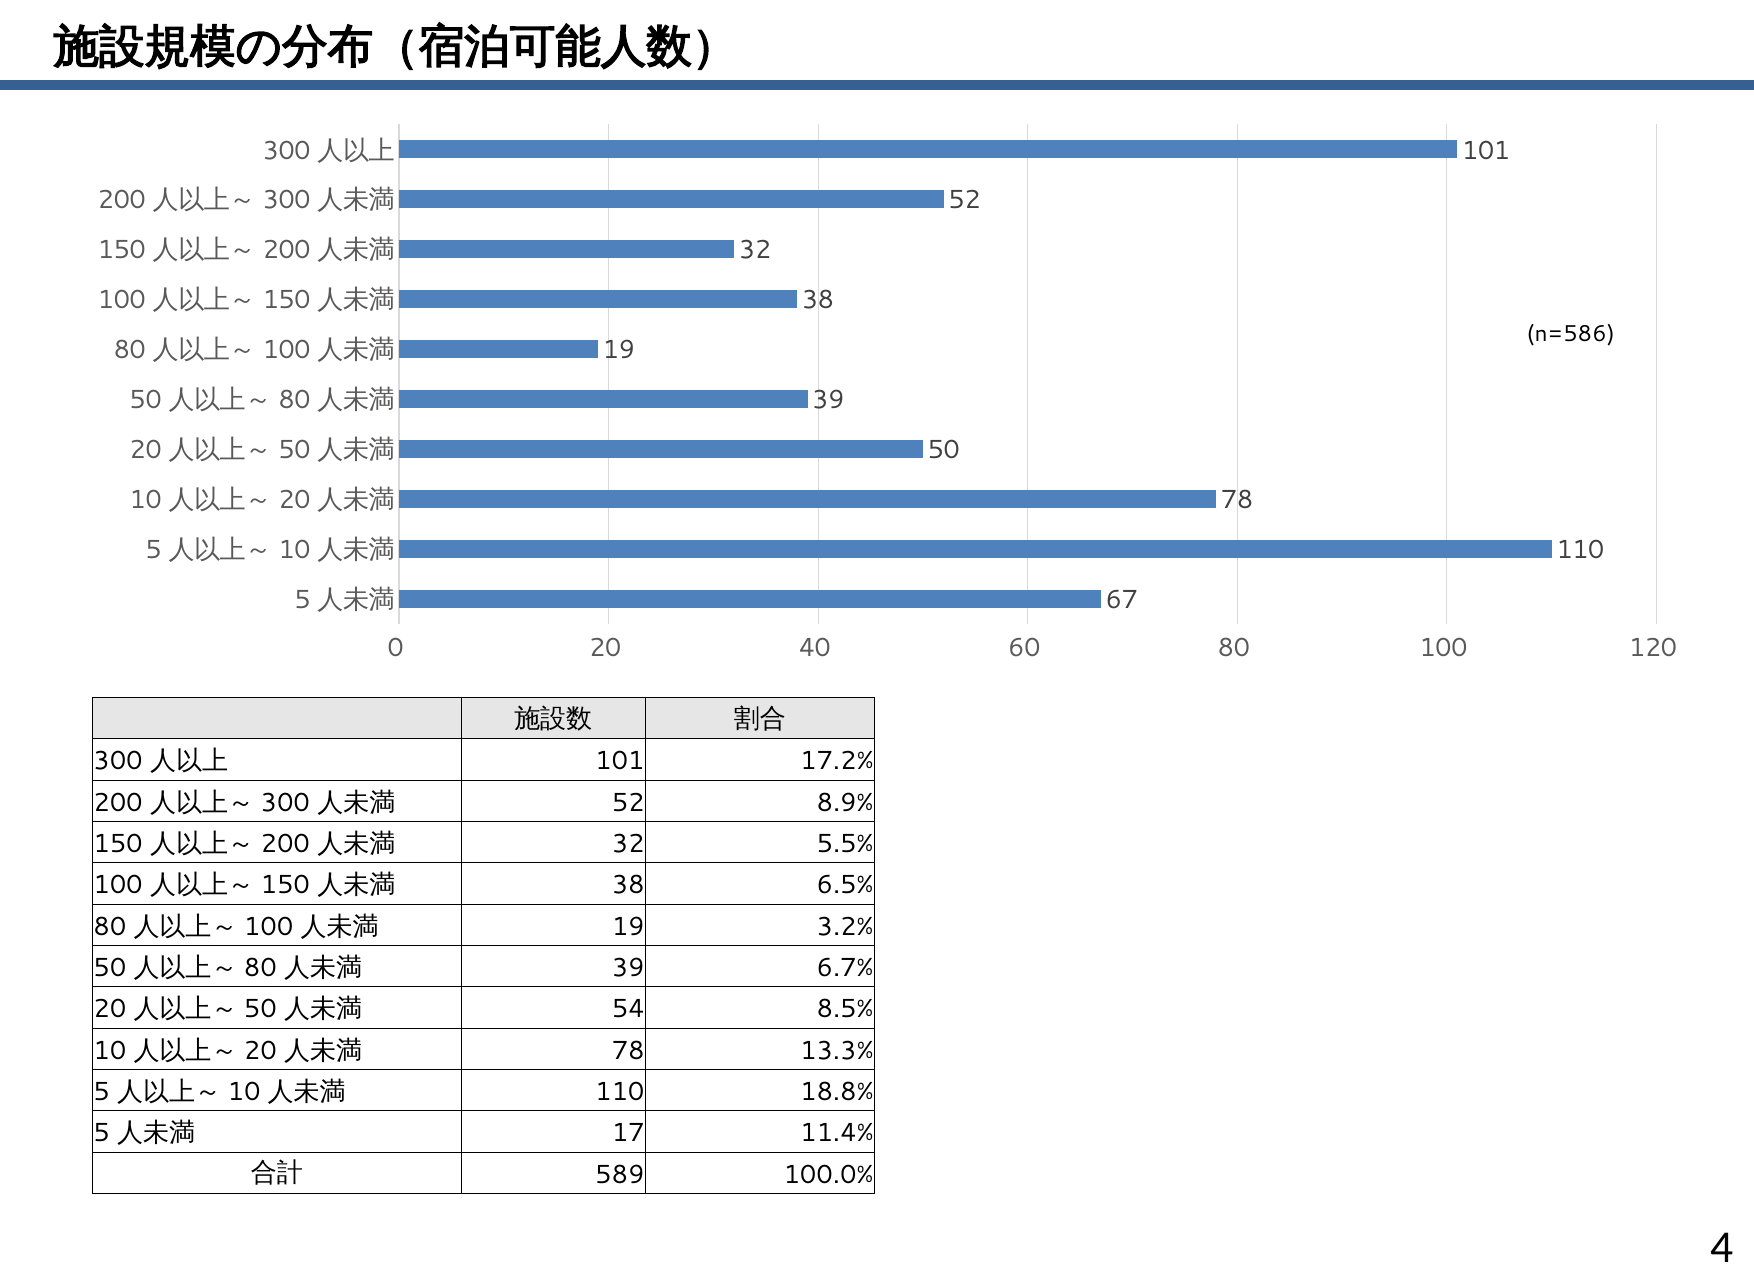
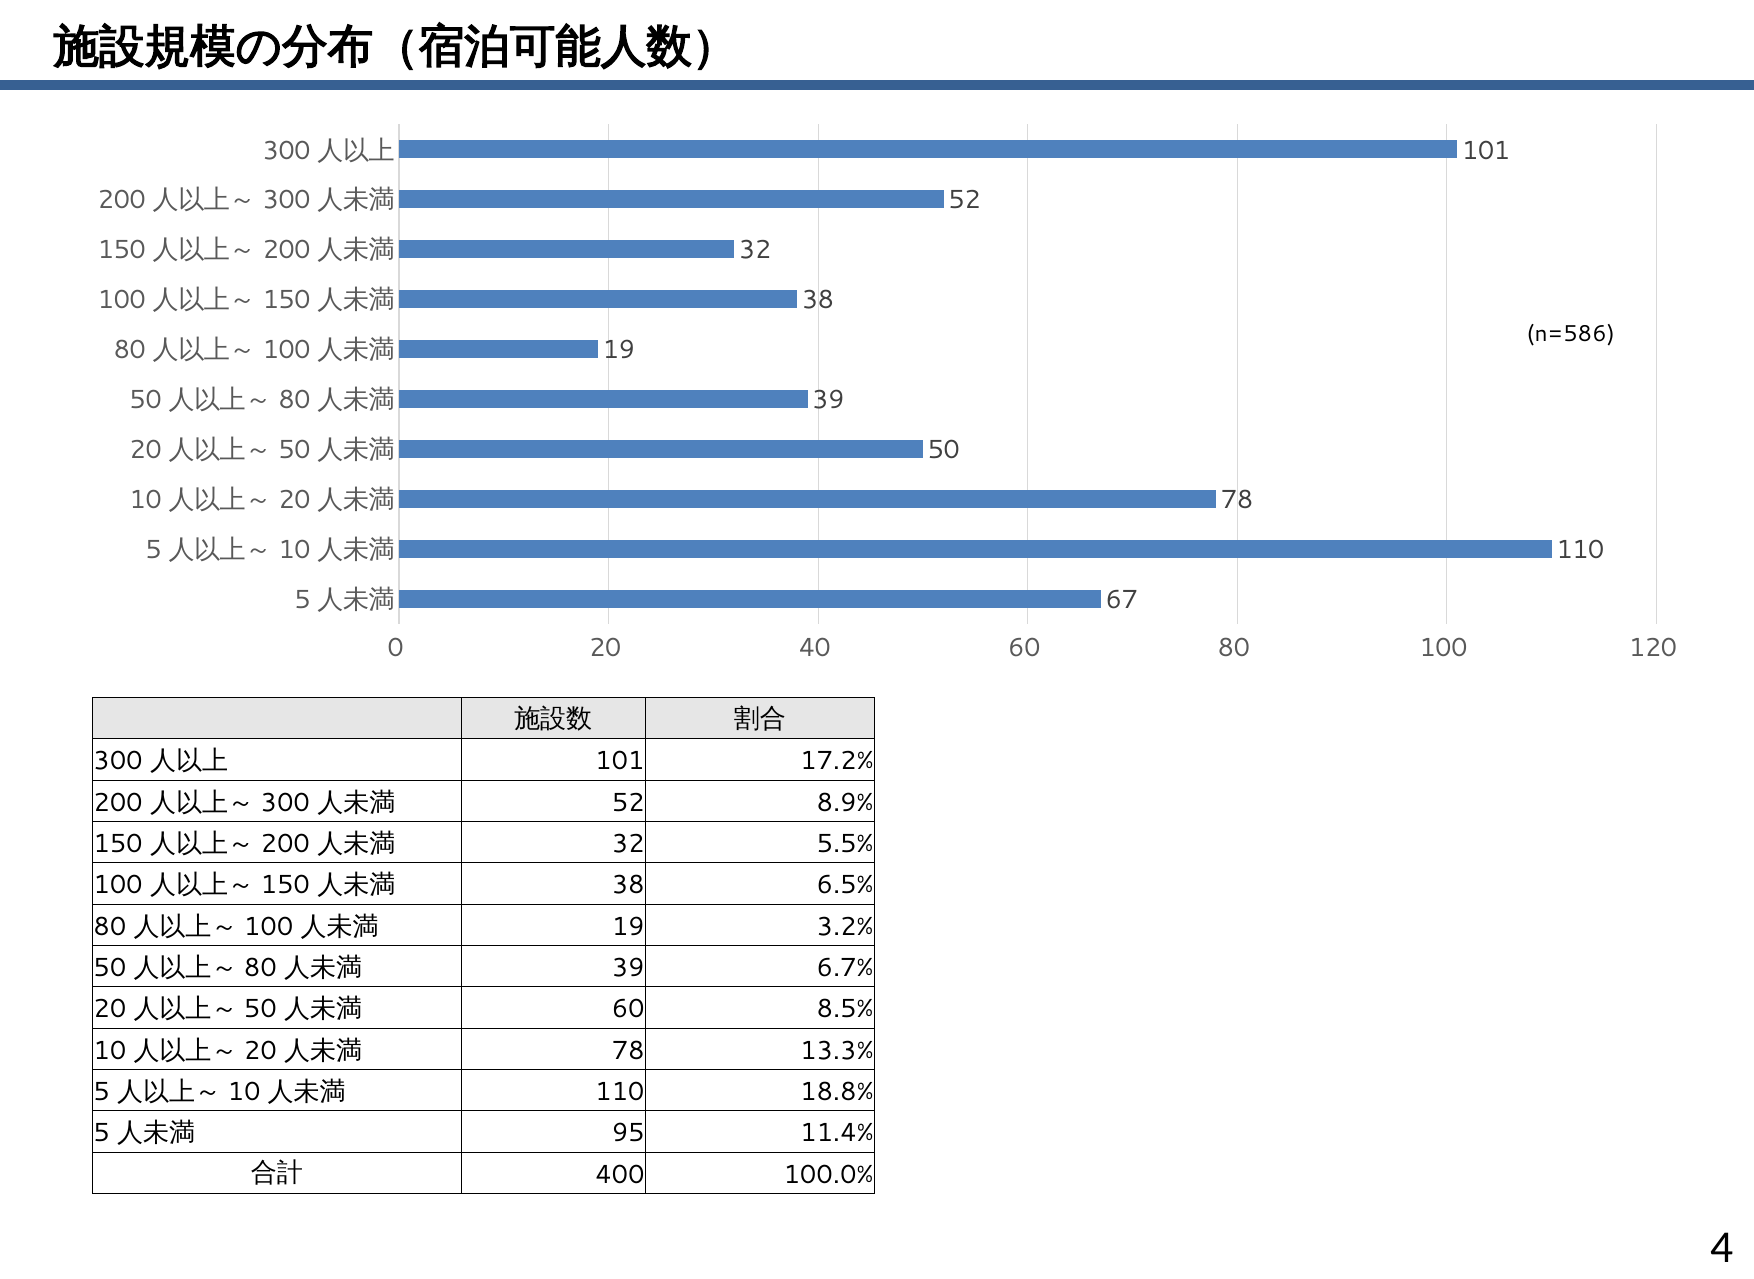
54: 54 -> 60 (628, 1009)
17: 17 -> 95 (628, 1133)
589: 589 -> 400 (620, 1174)
